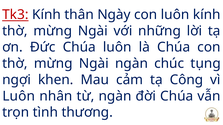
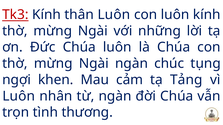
thân Ngày: Ngày -> Luôn (114, 15)
Công: Công -> Tảng (186, 80)
